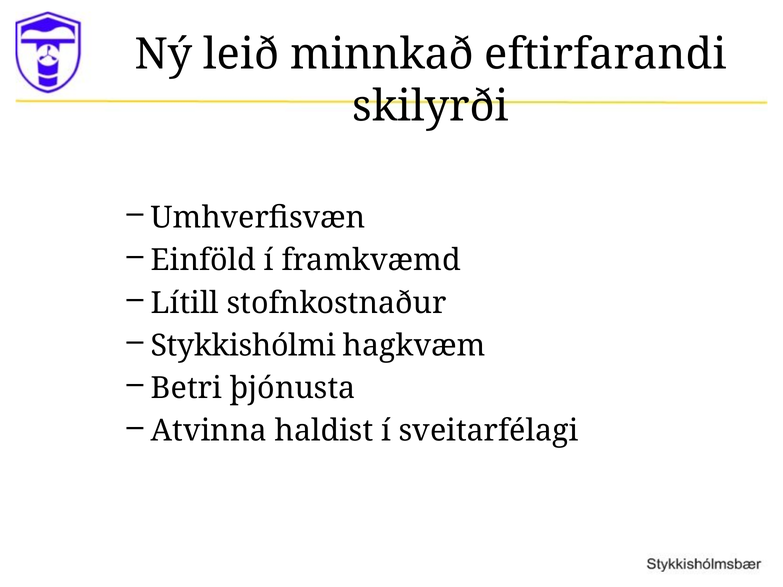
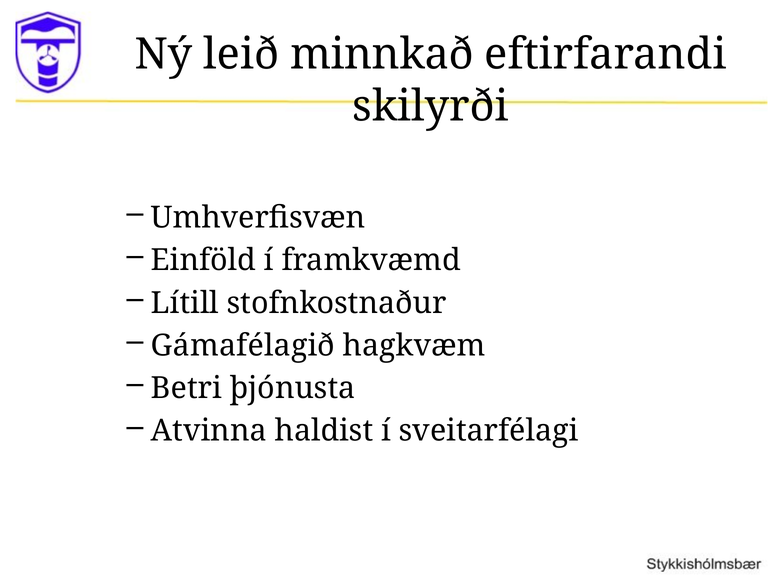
Stykkishólmi: Stykkishólmi -> Gámafélagið (243, 346)
